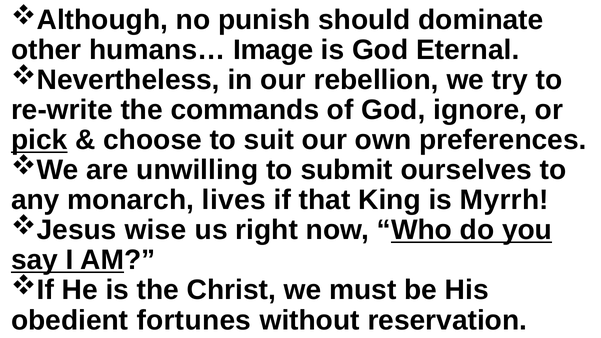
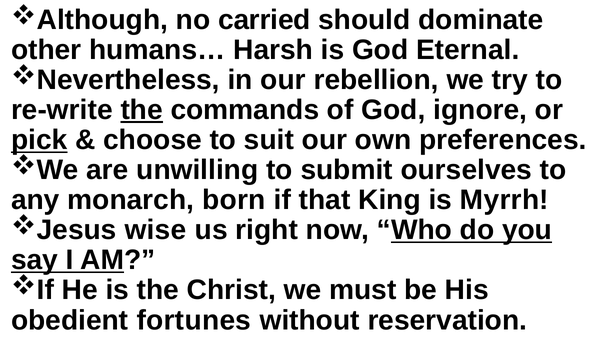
punish: punish -> carried (264, 20)
Image: Image -> Harsh (273, 50)
the underline: none -> present (142, 110)
lives: lives -> born (234, 200)
